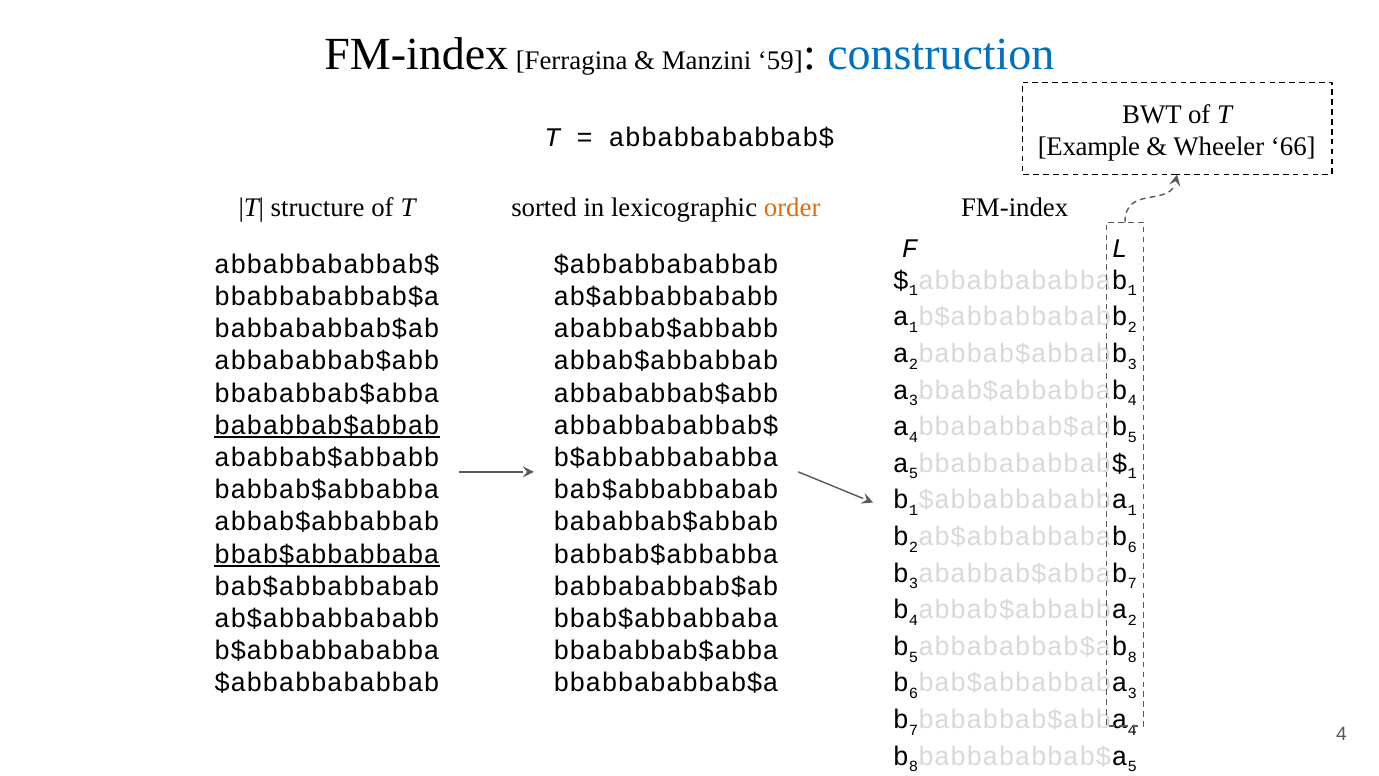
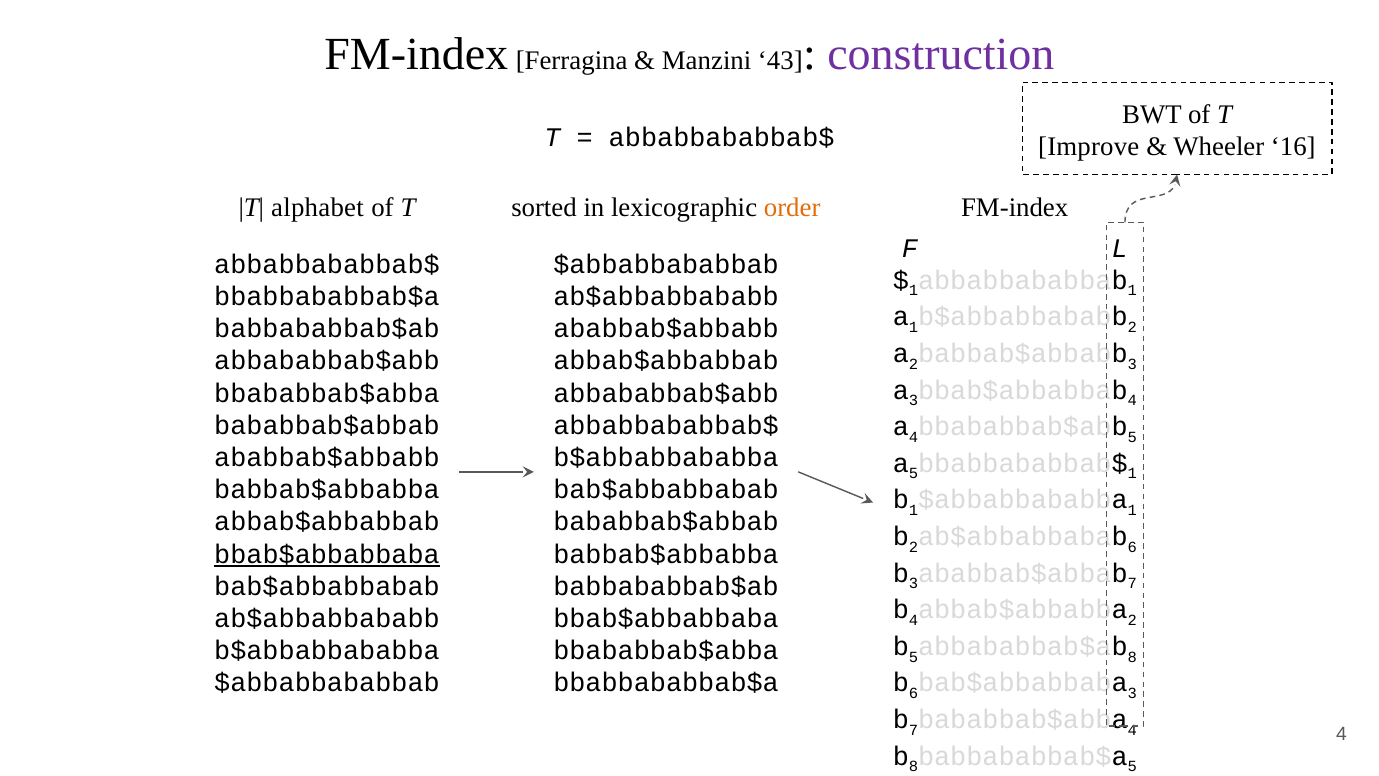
59: 59 -> 43 (780, 61)
construction colour: blue -> purple (941, 54)
Example: Example -> Improve (1089, 146)
66: 66 -> 16 (1293, 146)
structure: structure -> alphabet (317, 207)
bababbab$abbab underline: present -> none (327, 425)
